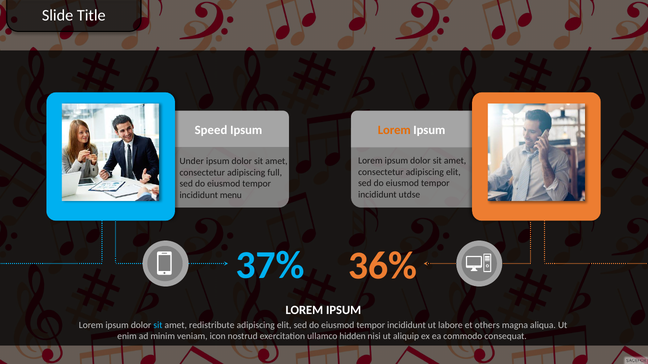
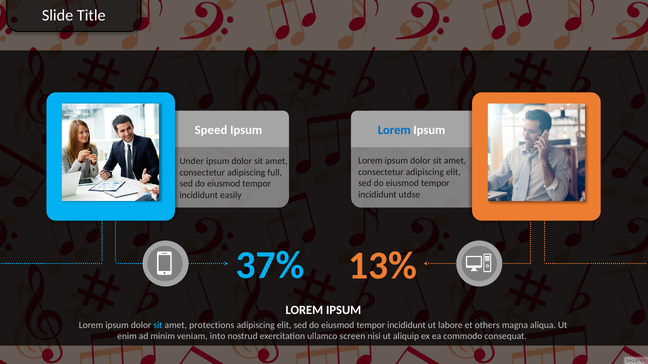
Lorem colour: orange -> blue (394, 130)
menu: menu -> easily (231, 195)
36%: 36% -> 13% (383, 266)
redistribute: redistribute -> protections (212, 325)
icon: icon -> into (218, 337)
hidden: hidden -> screen (352, 337)
